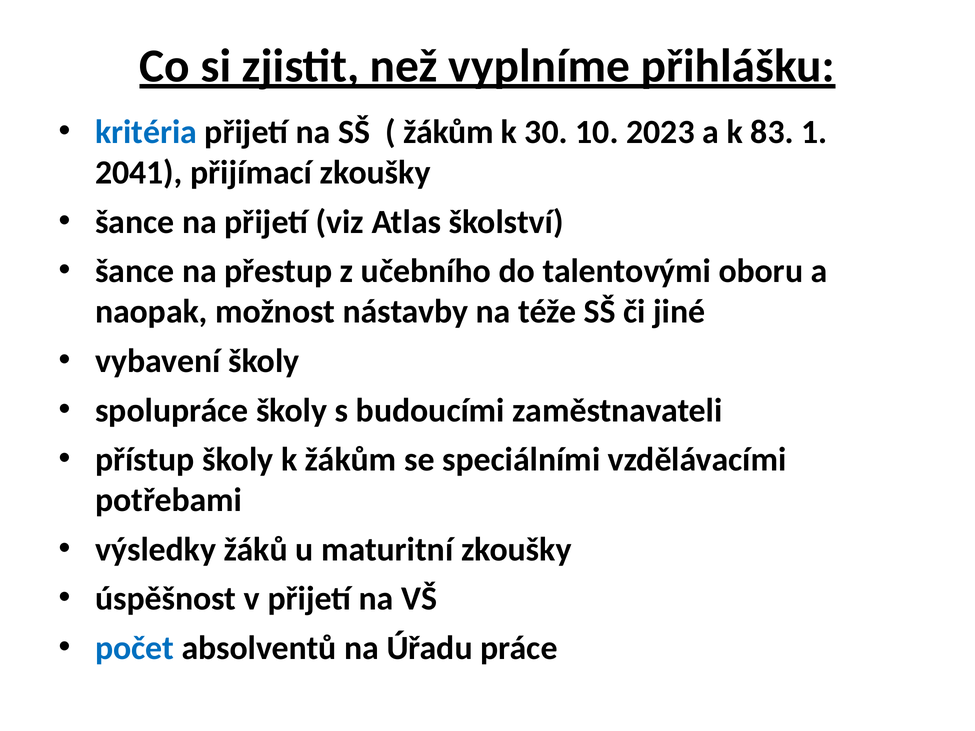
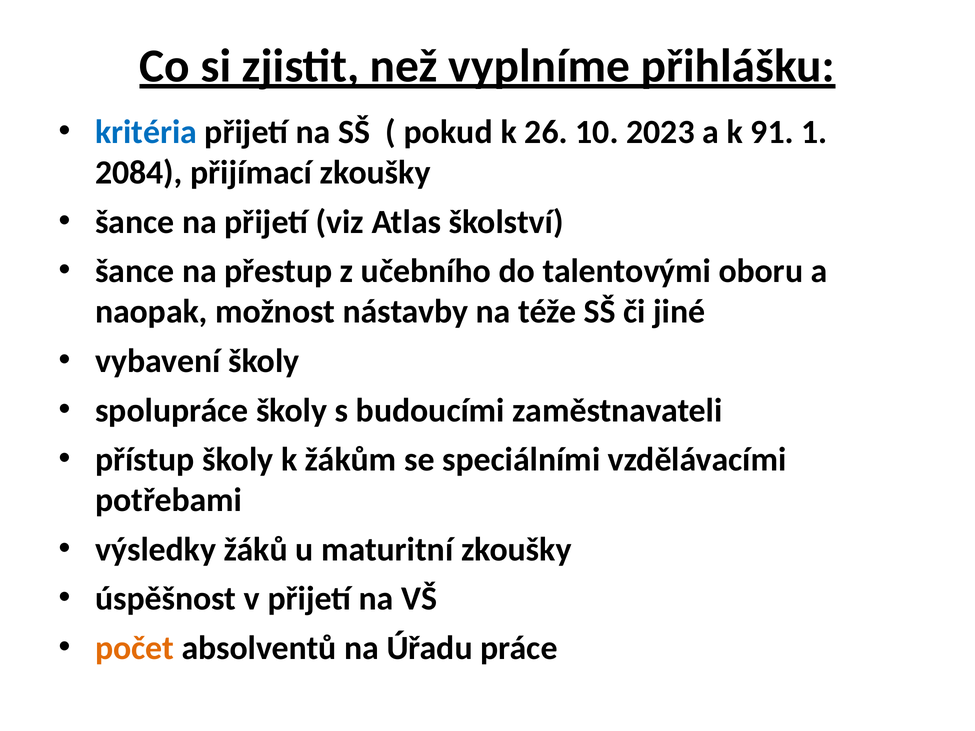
žákům: žákům -> pokud (448, 132)
30: 30 -> 26 (546, 132)
83: 83 -> 91 (772, 132)
2041: 2041 -> 2084 (139, 173)
počet colour: blue -> orange (135, 648)
